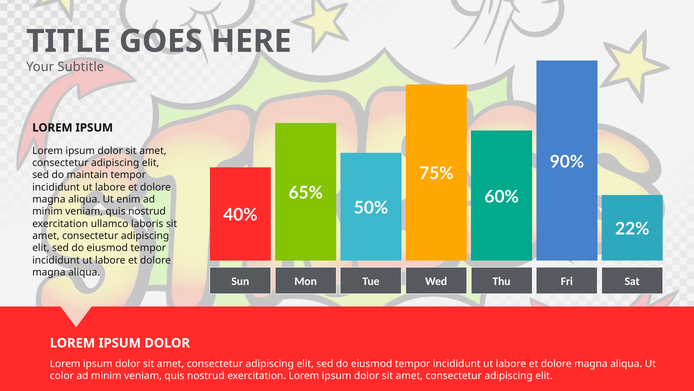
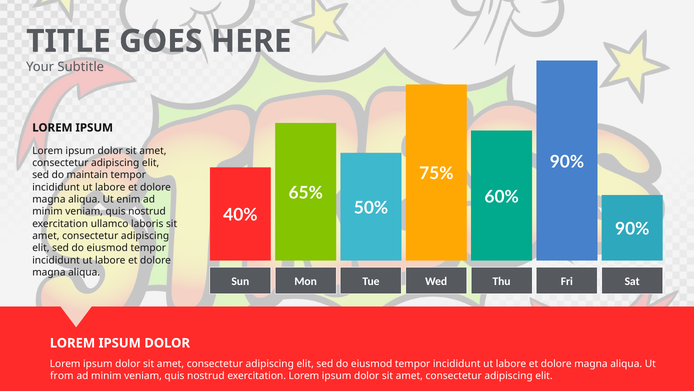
22%: 22% -> 90% (632, 229)
color: color -> from (62, 375)
